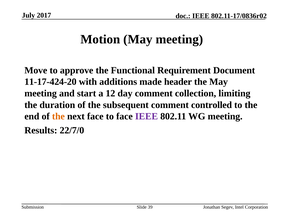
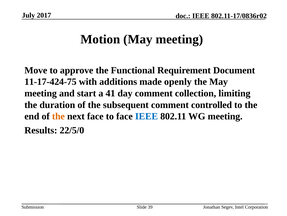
11-17-424-20: 11-17-424-20 -> 11-17-424-75 (50, 82)
header: header -> openly (178, 82)
12: 12 -> 41 (110, 93)
IEEE colour: purple -> blue (146, 116)
22/7/0: 22/7/0 -> 22/5/0 (72, 130)
